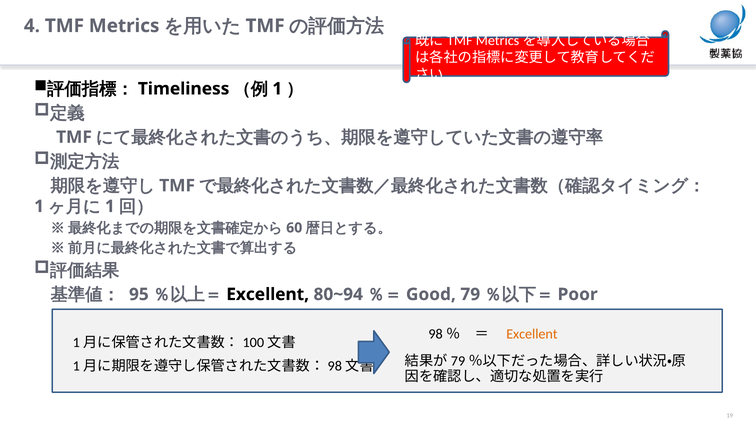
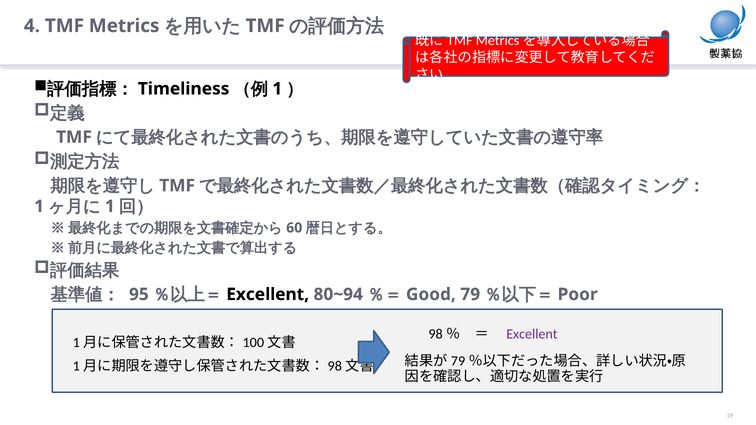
Excellent colour: orange -> purple (532, 334)
